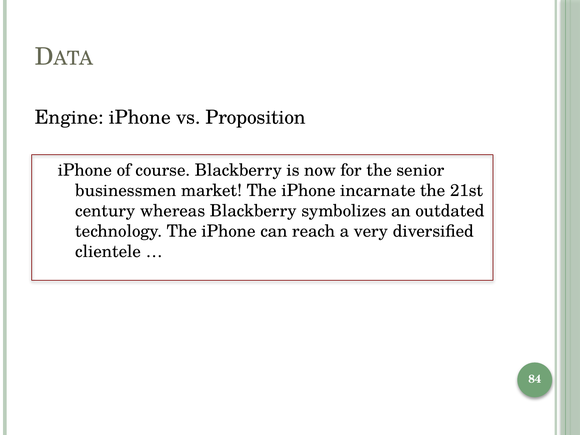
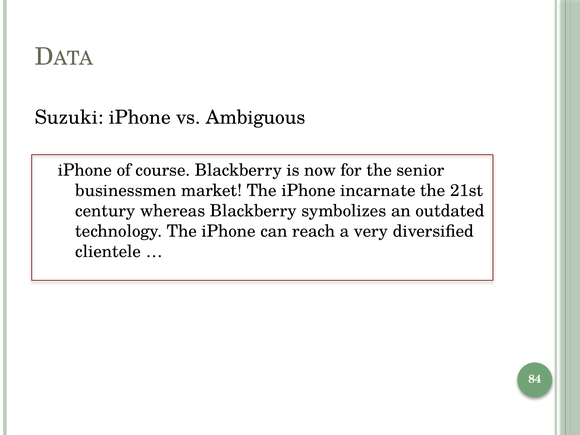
Engine: Engine -> Suzuki (69, 117)
Proposition: Proposition -> Ambiguous (256, 117)
